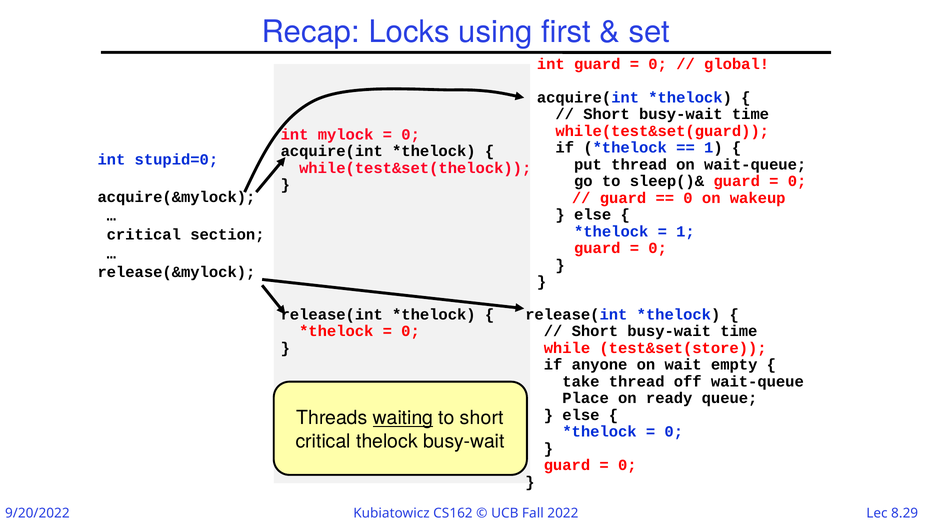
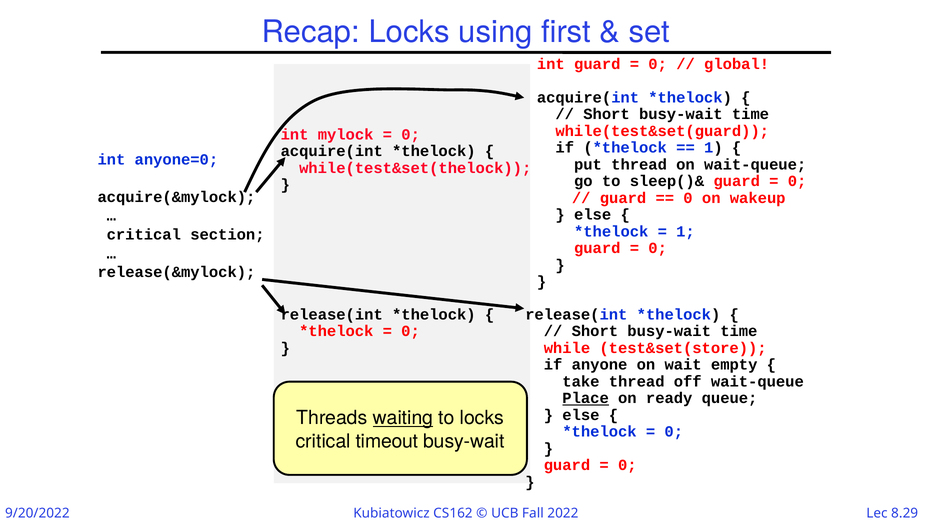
stupid=0: stupid=0 -> anyone=0 (176, 160)
Place underline: none -> present (586, 398)
to short: short -> locks (482, 418)
thelock: thelock -> timeout (387, 441)
